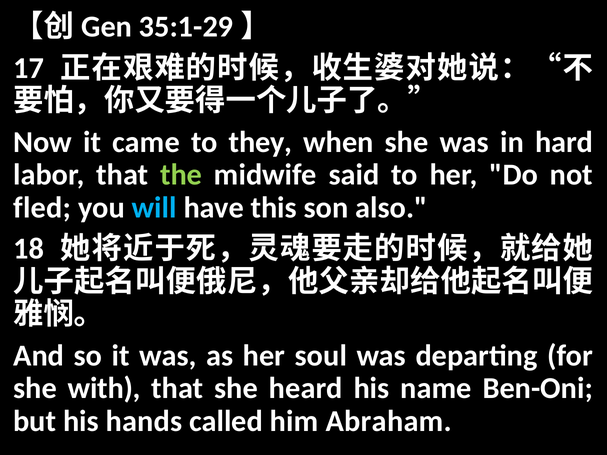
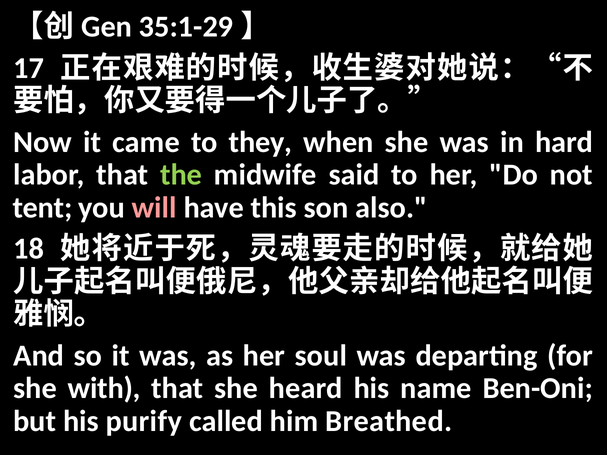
fled: fled -> tent (43, 208)
will colour: light blue -> pink (154, 208)
hands: hands -> purify (144, 421)
Abraham: Abraham -> Breathed (389, 421)
